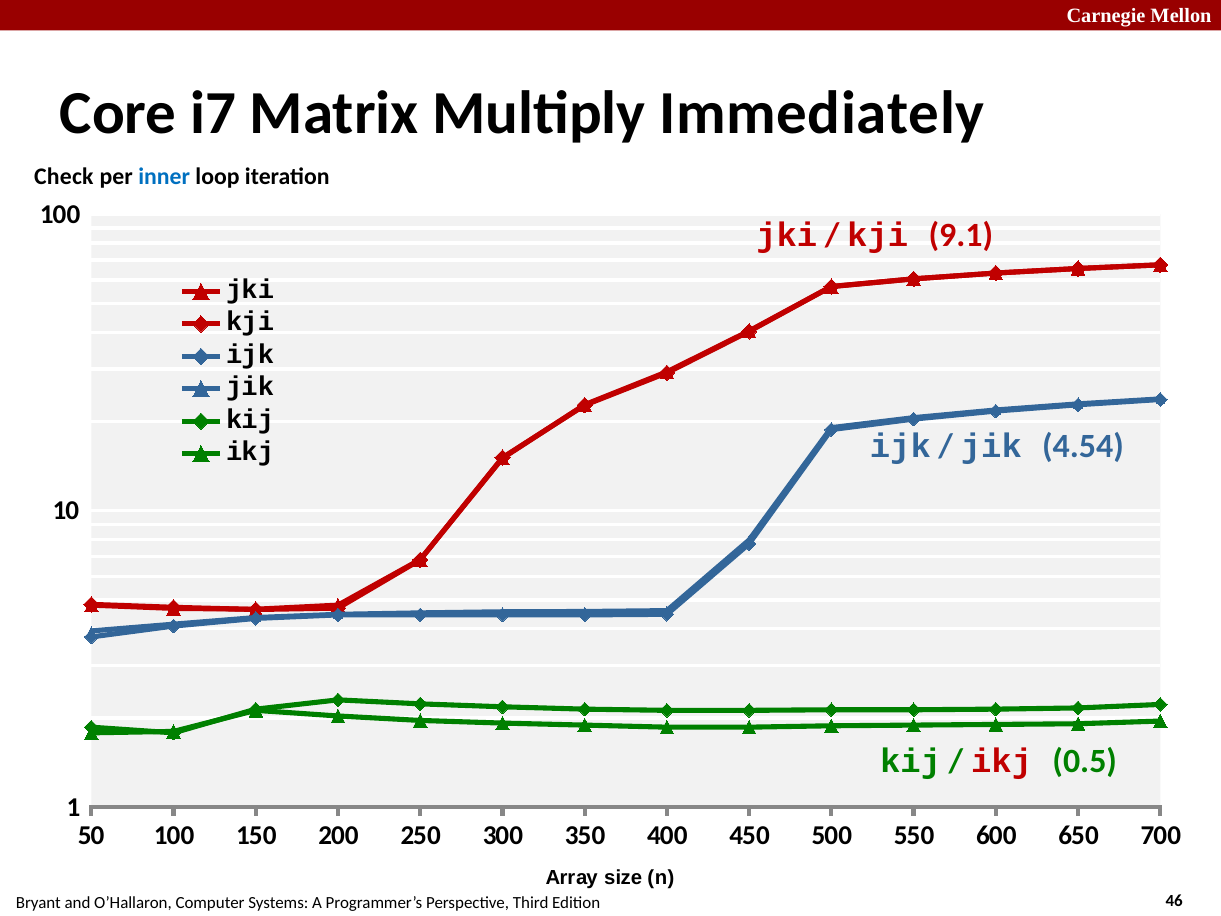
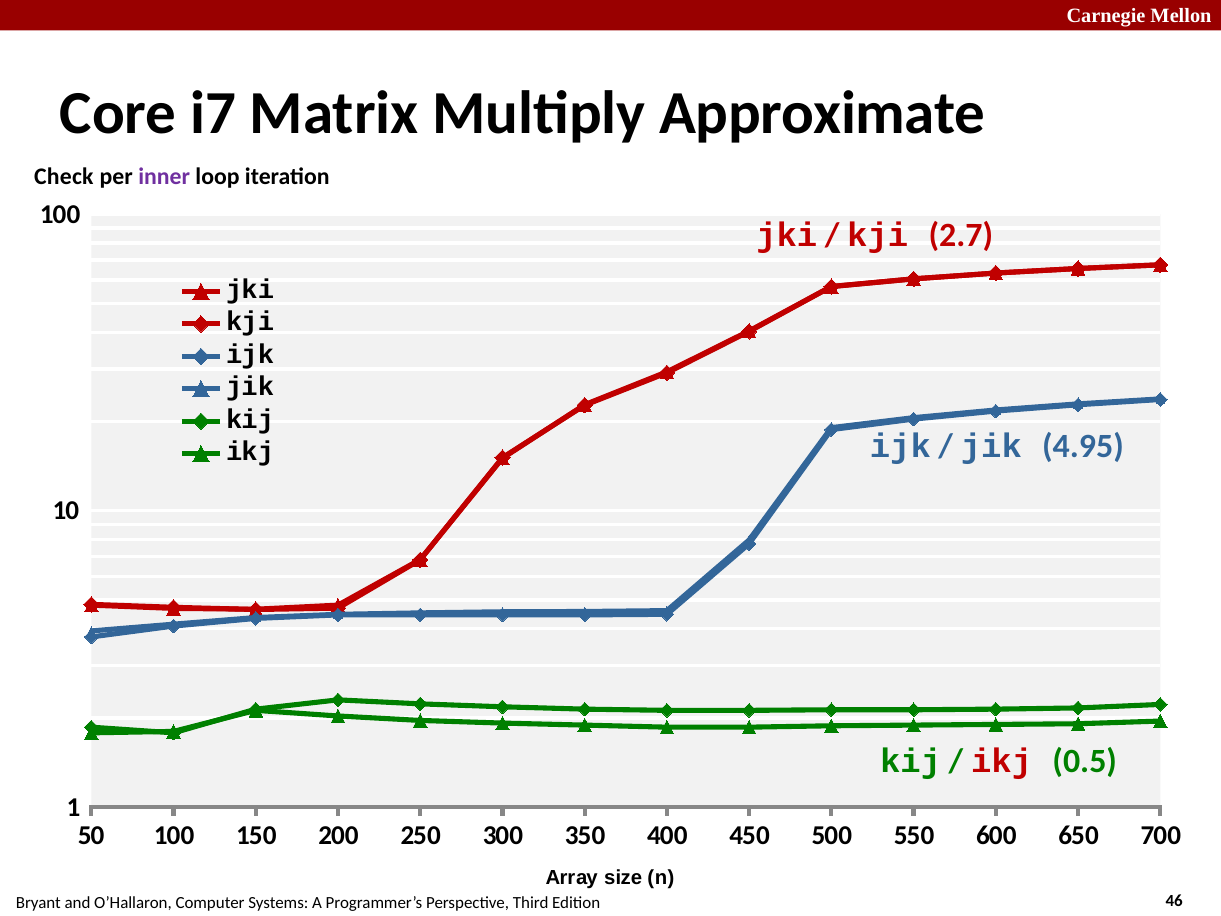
Immediately: Immediately -> Approximate (822, 113)
inner colour: blue -> purple (164, 176)
9.1: 9.1 -> 2.7 (961, 236)
4.54: 4.54 -> 4.95 (1083, 446)
